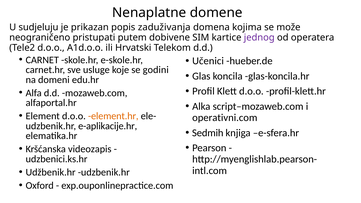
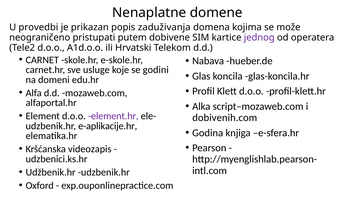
sudjeluju: sudjeluju -> provedbi (38, 27)
Učenici: Učenici -> Nabava (208, 61)
element.hr colour: orange -> purple (113, 116)
operativni.com: operativni.com -> dobivenih.com (225, 118)
Sedmih: Sedmih -> Godina (208, 133)
